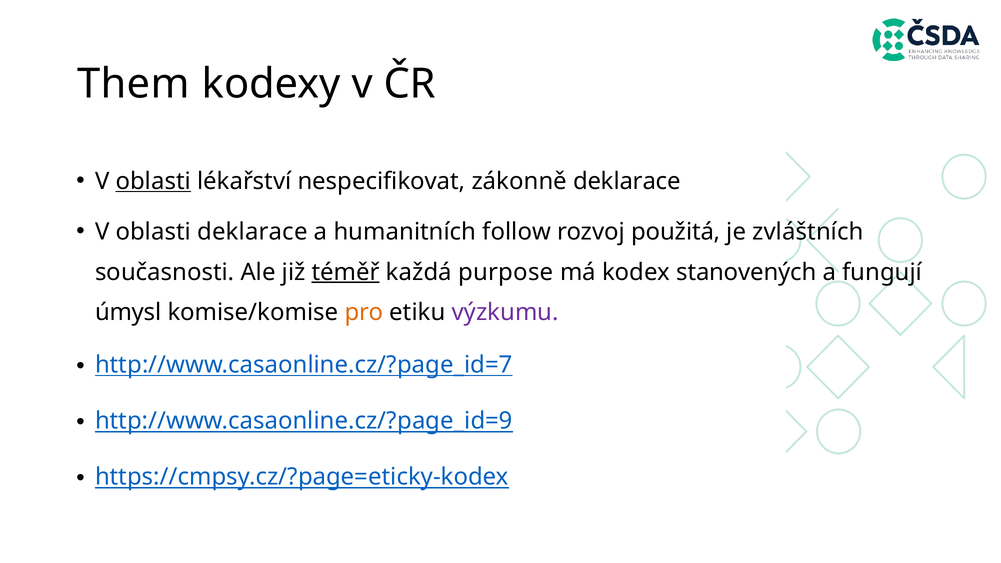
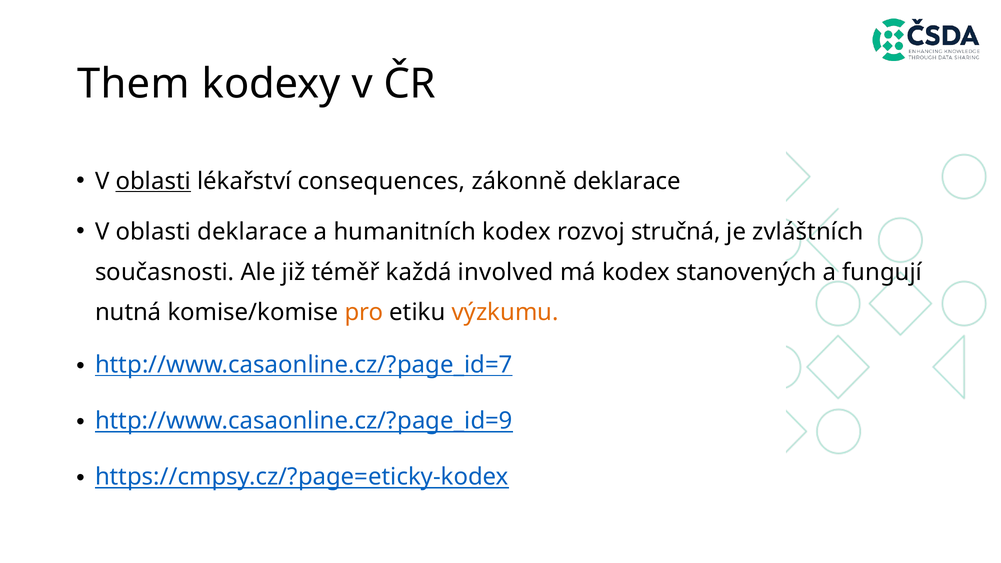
nespecifikovat: nespecifikovat -> consequences (381, 181)
humanitních follow: follow -> kodex (517, 232)
použitá: použitá -> stručná (676, 232)
téměř underline: present -> none (346, 272)
purpose: purpose -> involved (506, 272)
úmysl: úmysl -> nutná (128, 312)
výzkumu colour: purple -> orange (505, 312)
